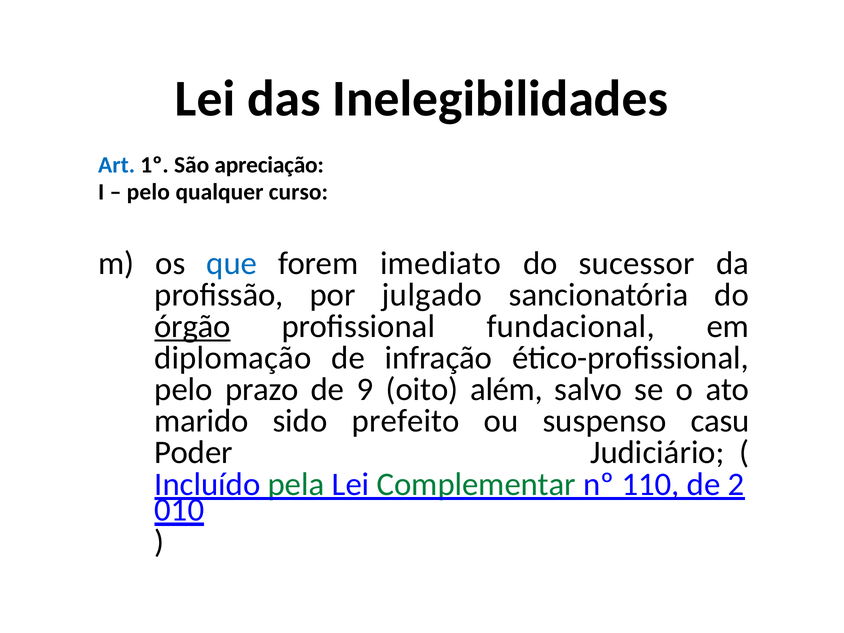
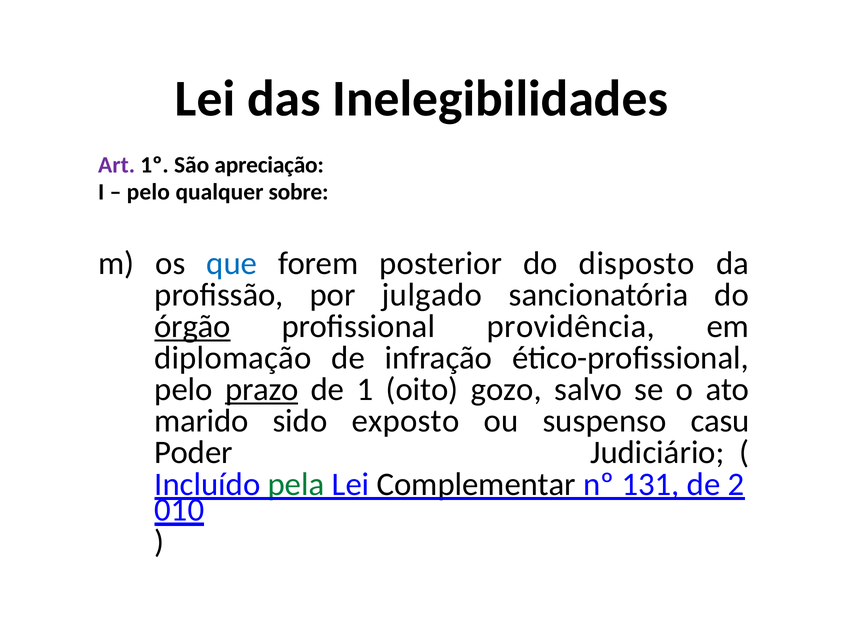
Art colour: blue -> purple (117, 165)
curso: curso -> sobre (299, 192)
imediato: imediato -> posterior (441, 263)
sucessor: sucessor -> disposto (637, 263)
fundacional: fundacional -> providência (571, 326)
prazo underline: none -> present (262, 389)
9: 9 -> 1 (365, 389)
além: além -> gozo (506, 389)
prefeito: prefeito -> exposto (406, 421)
Complementar colour: green -> black (476, 485)
110: 110 -> 131 (651, 485)
